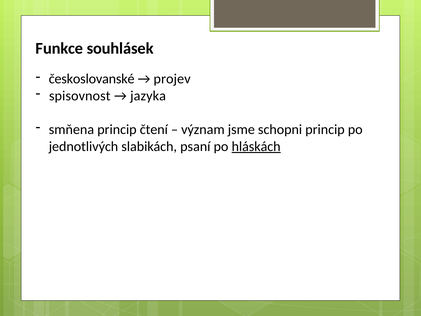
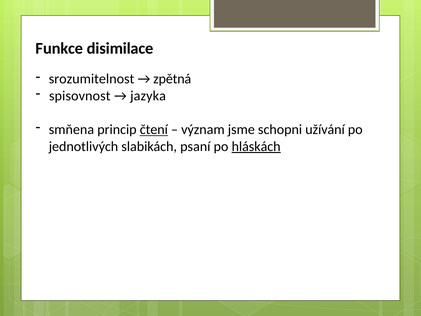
souhlásek: souhlásek -> disimilace (120, 48)
českoslovanské: českoslovanské -> srozumitelnost (92, 79)
projev: projev -> zpětná (172, 79)
čtení underline: none -> present (154, 129)
schopni princip: princip -> užívání (325, 129)
